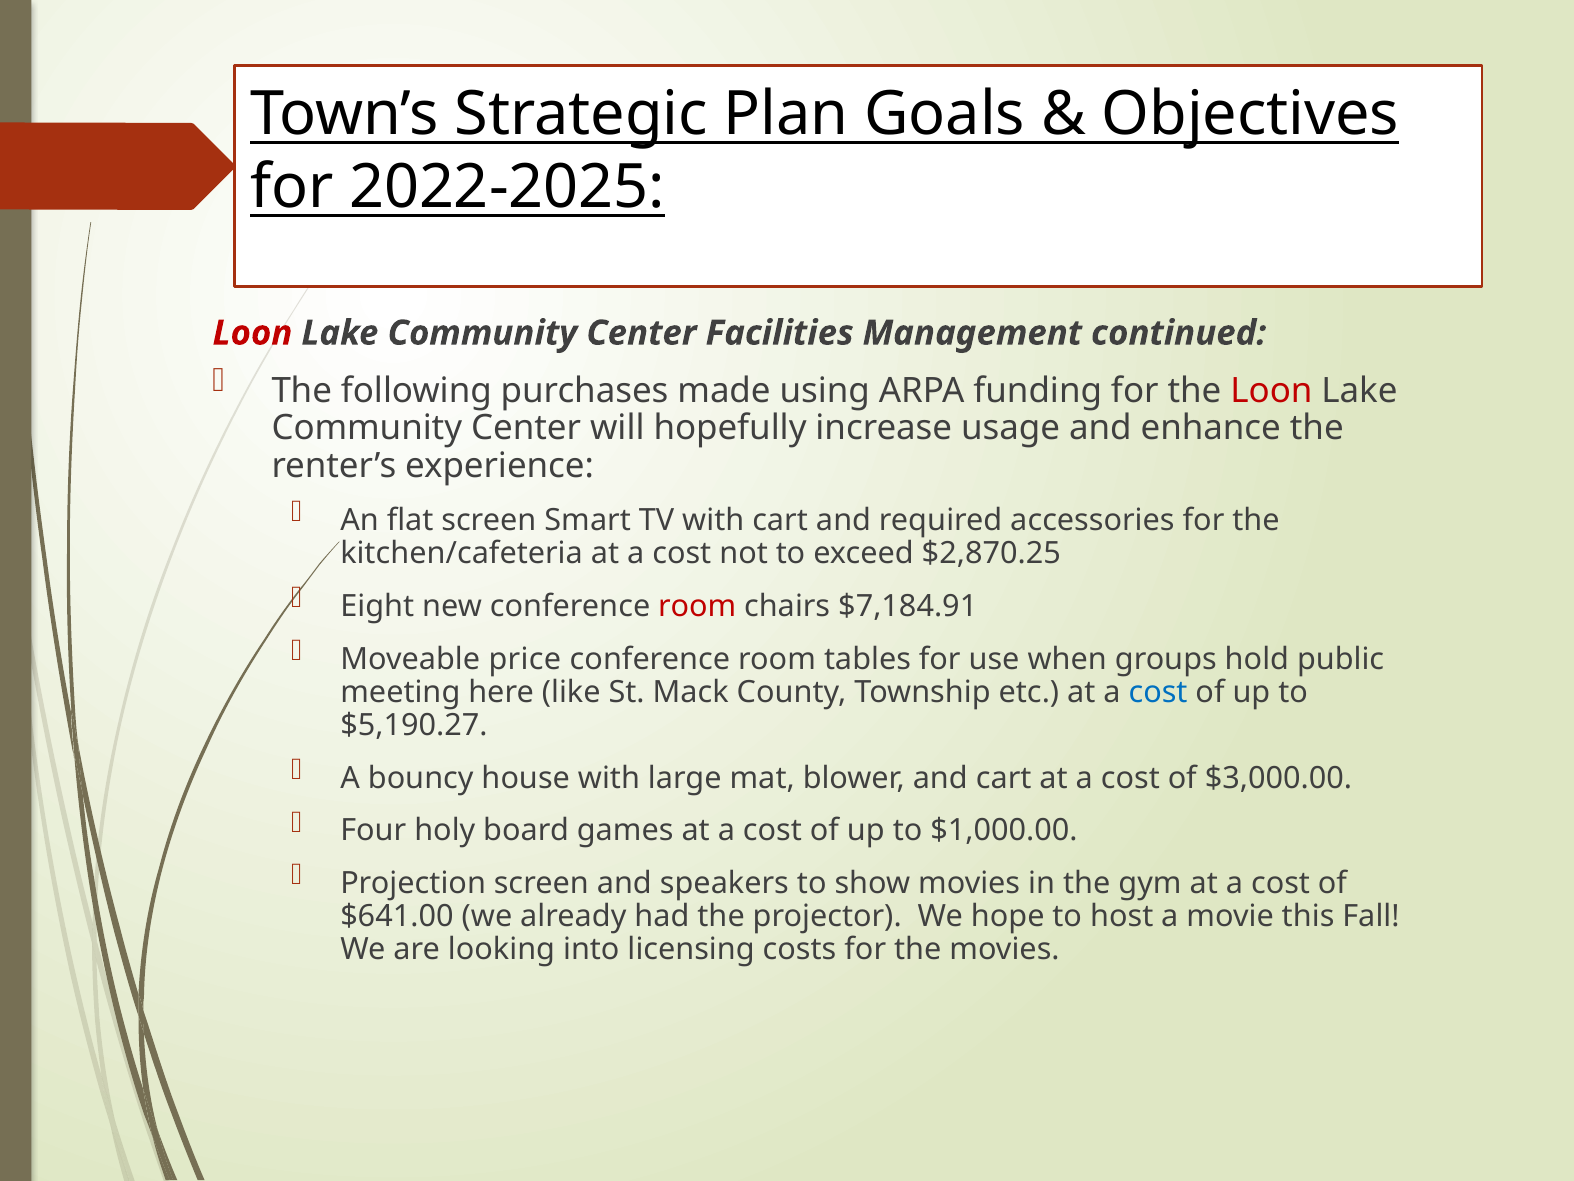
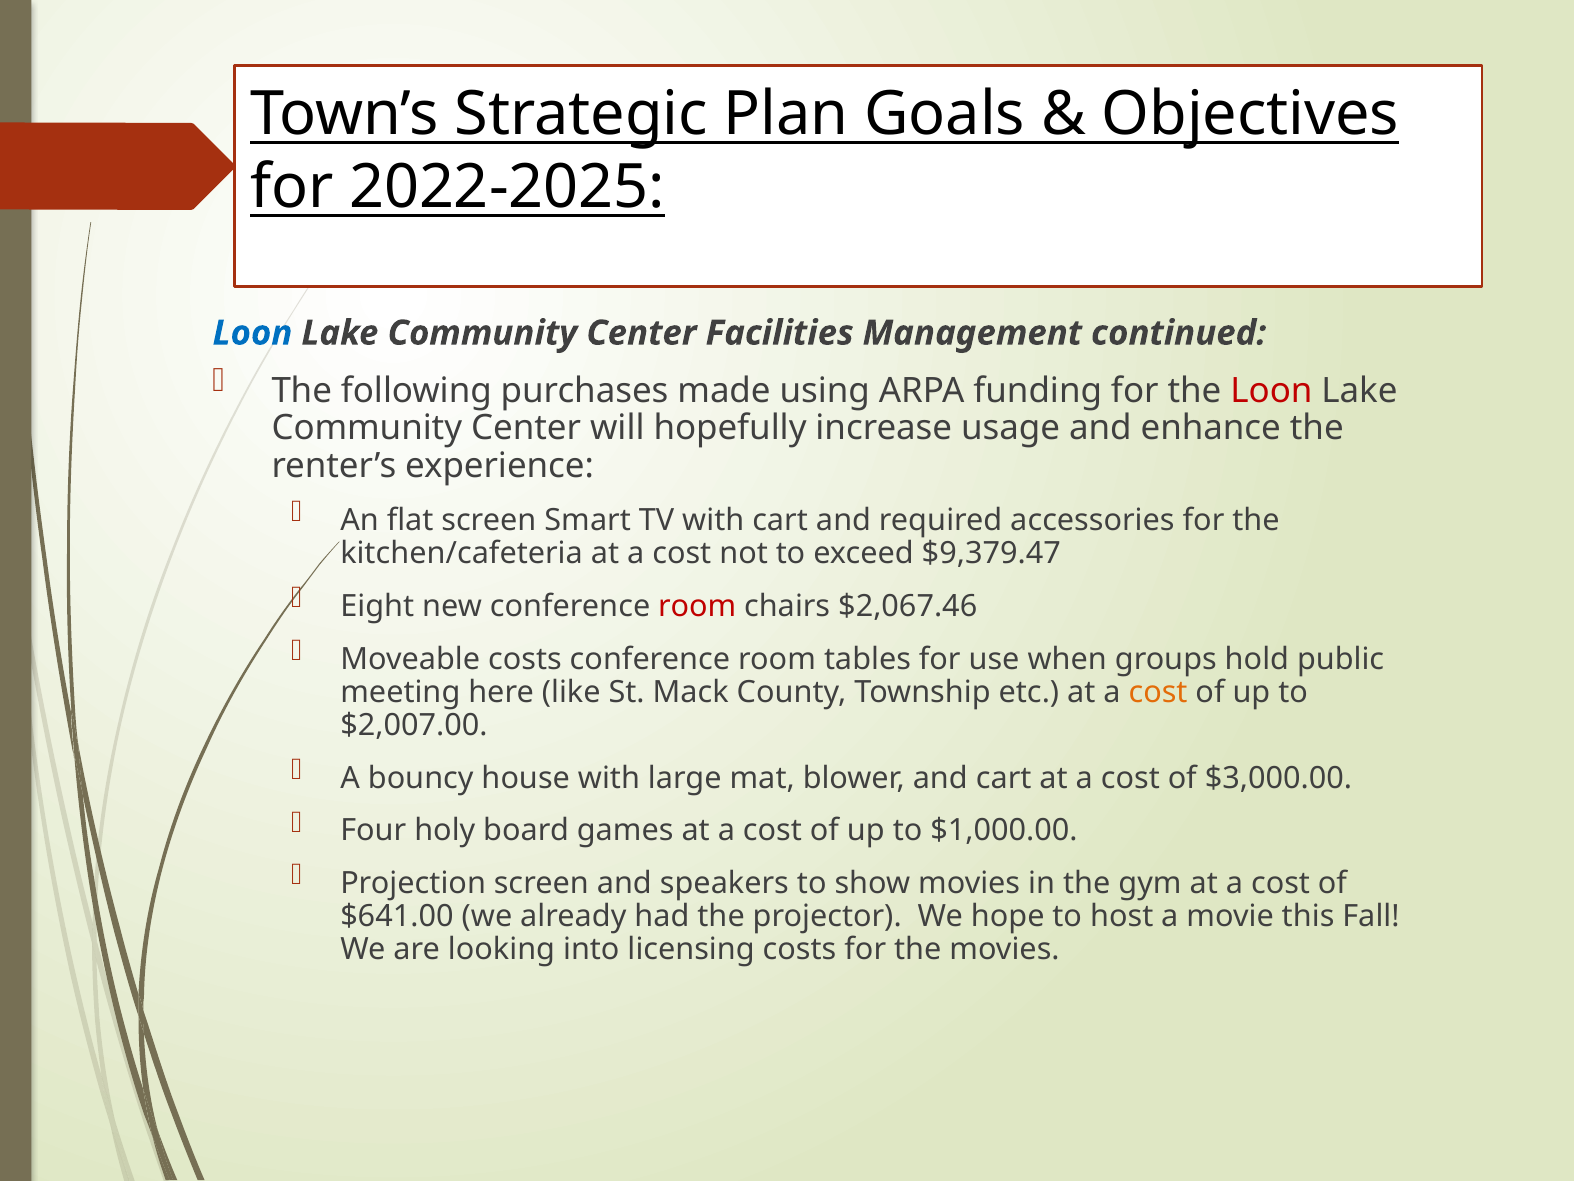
Loon colour: red -> blue (252, 333)
$2,870.25: $2,870.25 -> $9,379.47 (991, 553)
$7,184.91: $7,184.91 -> $2,067.46 (908, 606)
Moveable price: price -> costs (525, 659)
cost colour: blue -> orange (1158, 692)
$5,190.27: $5,190.27 -> $2,007.00 (414, 725)
